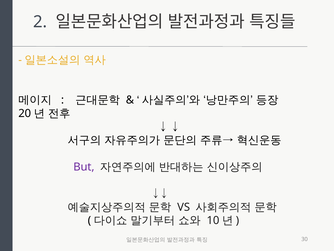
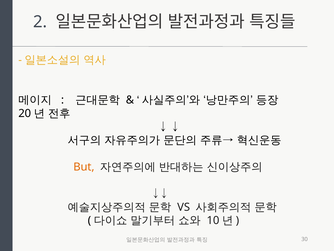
But colour: purple -> orange (84, 167)
